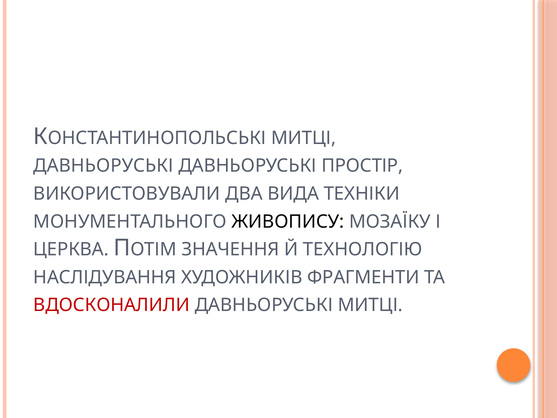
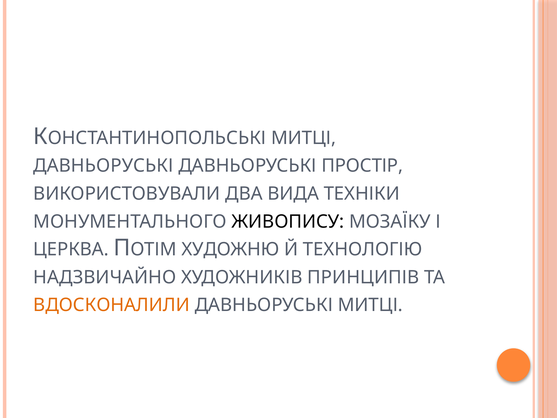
ЗНАЧЕННЯ: ЗНАЧЕННЯ -> ХУДОЖНЮ (230, 249)
НАСЛІДУВАННЯ: НАСЛІДУВАННЯ -> НАДЗВИЧАЙНО (105, 277)
ФРАГМЕНТИ: ФРАГМЕНТИ -> ПРИНЦИПІВ (363, 277)
ВДОСКОНАЛИЛИ colour: red -> orange (112, 305)
